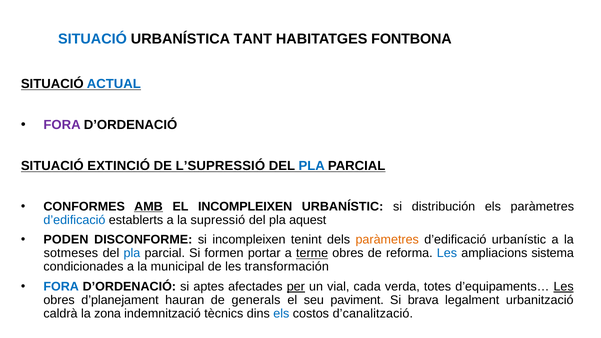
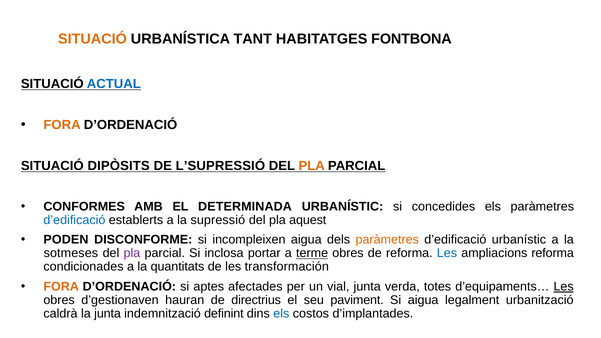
SITUACIÓ colour: blue -> orange (92, 39)
FORA colour: purple -> orange (62, 125)
EXTINCIÓ: EXTINCIÓ -> DIPÒSITS (119, 166)
PLA colour: blue -> orange (312, 166)
AMB underline: present -> none (148, 206)
EL INCOMPLEIXEN: INCOMPLEIXEN -> DETERMINADA (245, 206)
distribución: distribución -> concedides (444, 206)
incompleixen tenint: tenint -> aigua (306, 240)
pla colour: blue -> purple (132, 253)
formen: formen -> inclosa (224, 253)
ampliacions sistema: sistema -> reforma (553, 253)
municipal: municipal -> quantitats (178, 267)
FORA colour: blue -> orange (61, 287)
per underline: present -> none (296, 287)
vial cada: cada -> junta (367, 287)
d’planejament: d’planejament -> d’gestionaven (120, 300)
generals: generals -> directrius (256, 300)
Si brava: brava -> aigua (423, 300)
la zona: zona -> junta (108, 314)
tècnics: tècnics -> definint (224, 314)
d’canalització: d’canalització -> d’implantades (373, 314)
